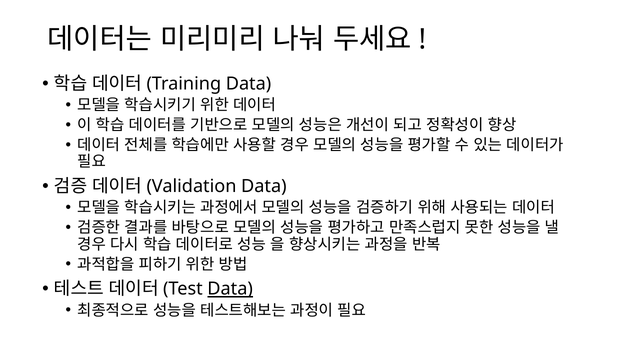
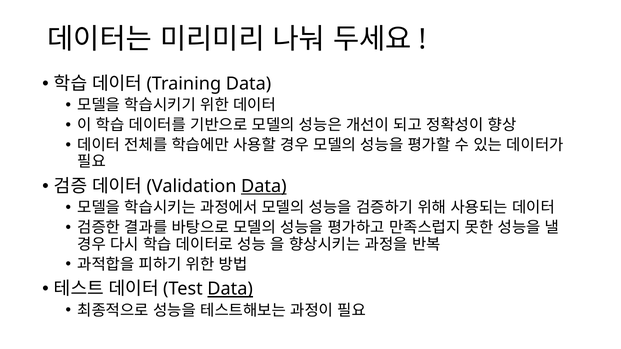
Data underline: none -> present (264, 187)
